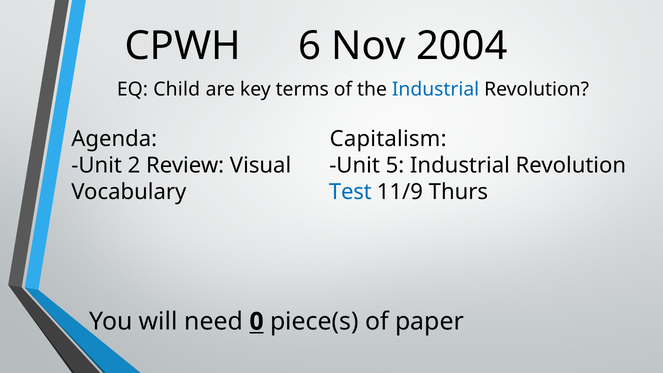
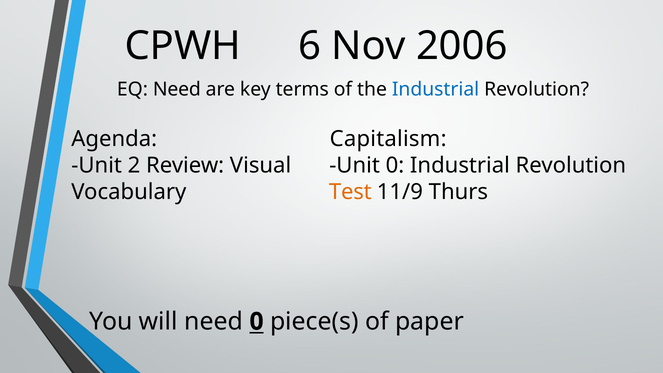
2004: 2004 -> 2006 (462, 46)
EQ Child: Child -> Need (177, 89)
Unit 5: 5 -> 0 (395, 165)
Test colour: blue -> orange (350, 192)
